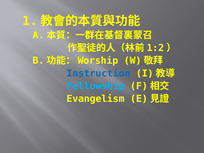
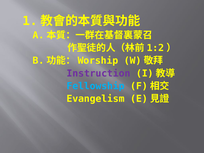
Instruction colour: blue -> purple (98, 73)
